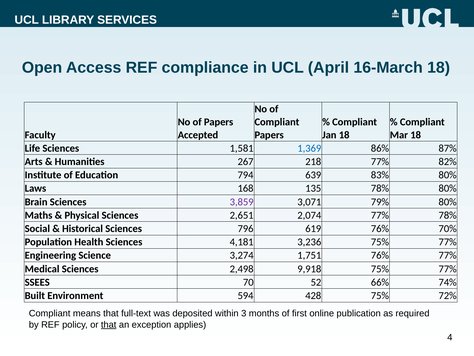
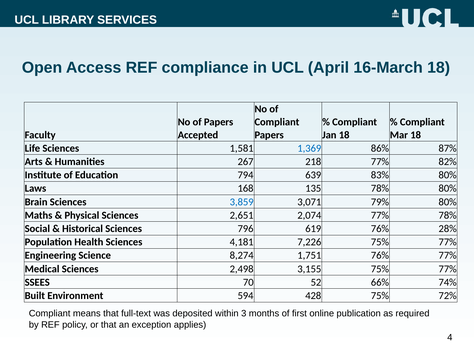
3,859 colour: purple -> blue (242, 202)
70%: 70% -> 28% (448, 228)
3,236: 3,236 -> 7,226 (309, 242)
3,274: 3,274 -> 8,274 (242, 255)
9,918: 9,918 -> 3,155 (309, 268)
that underline: present -> none (109, 324)
